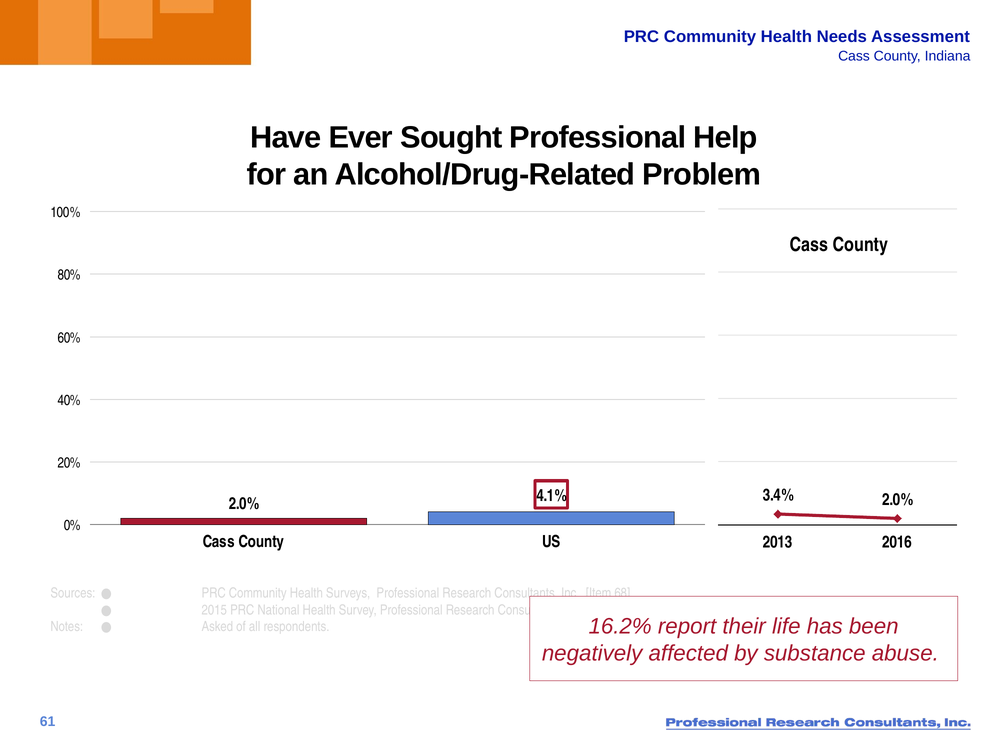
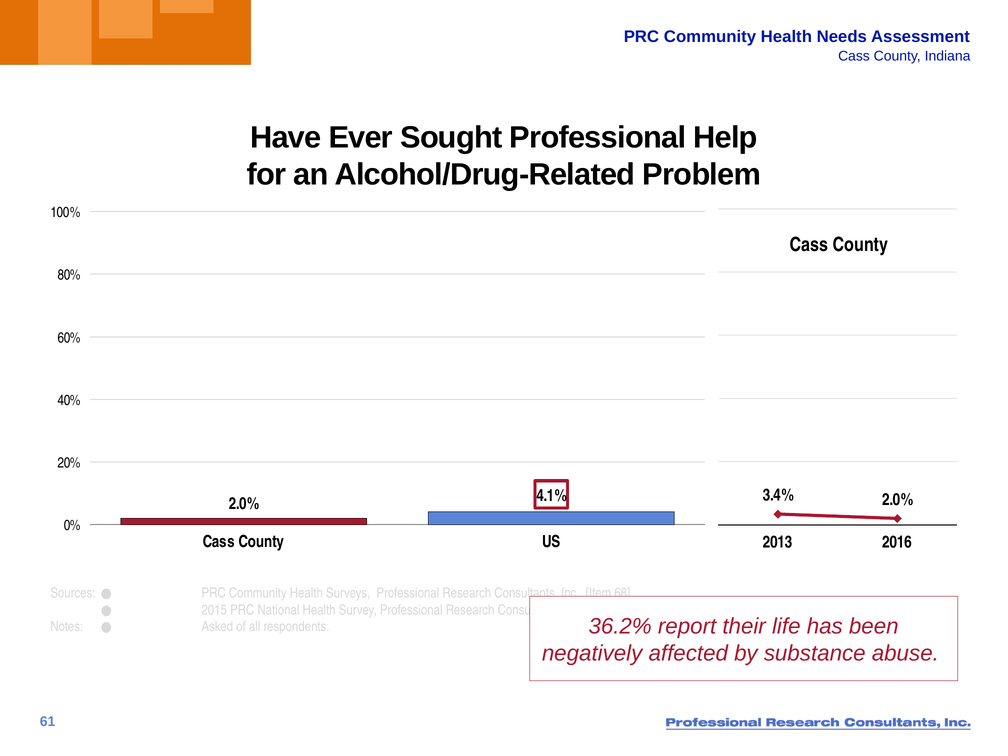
16.2%: 16.2% -> 36.2% (620, 627)
